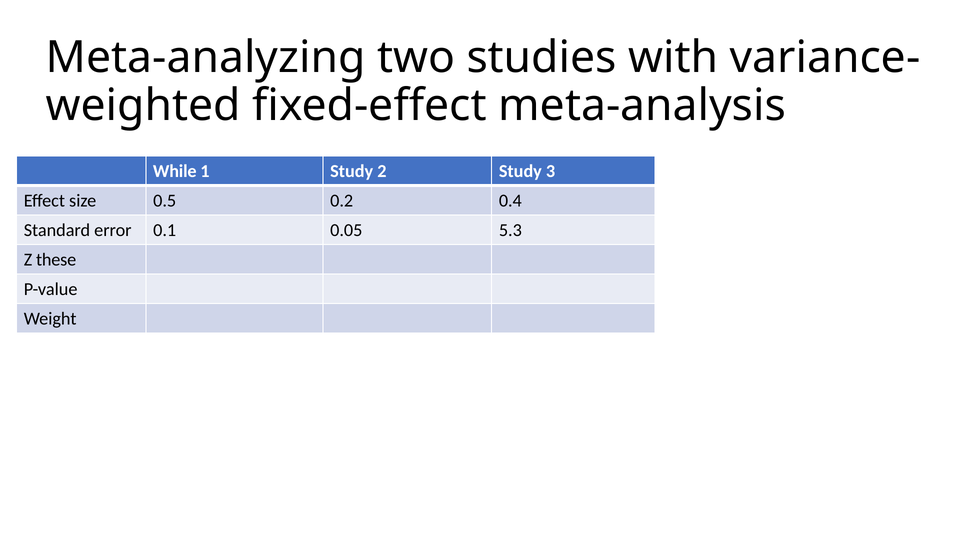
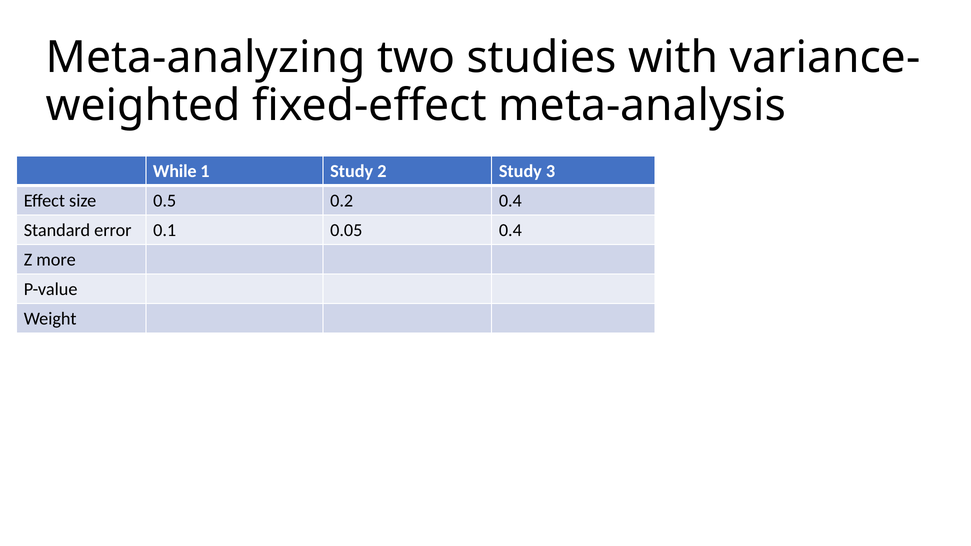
0.05 5.3: 5.3 -> 0.4 (510, 230)
these: these -> more (56, 260)
